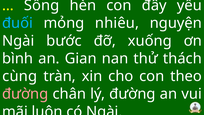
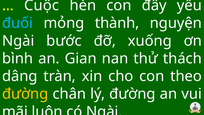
Sống: Sống -> Cuộc (42, 5)
nhiêu: nhiêu -> thành (117, 23)
cùng: cùng -> dâng (20, 76)
đường colour: pink -> yellow (25, 94)
